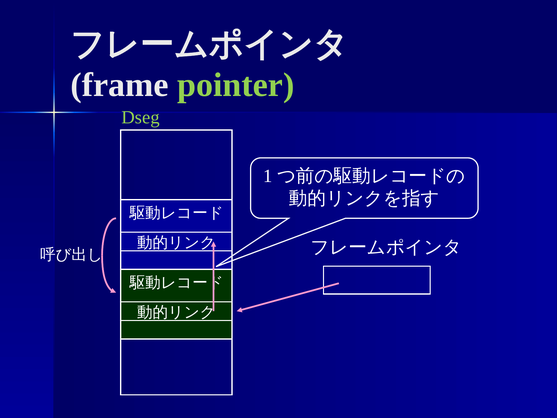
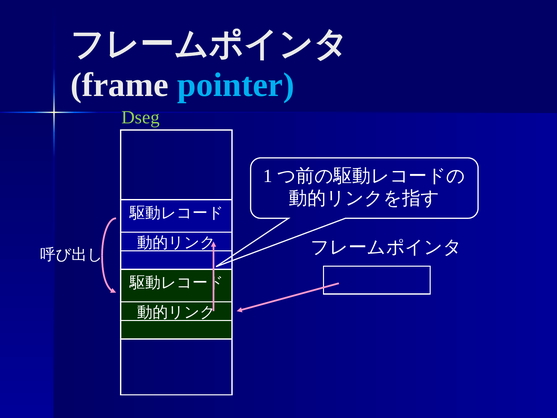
pointer colour: light green -> light blue (236, 85)
